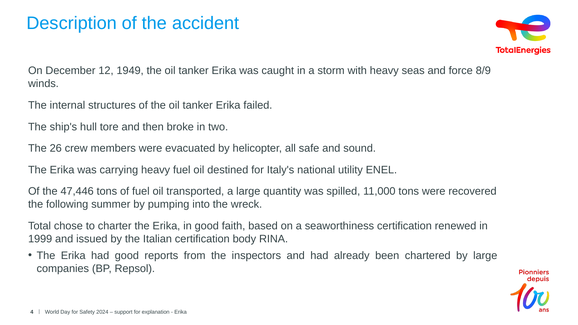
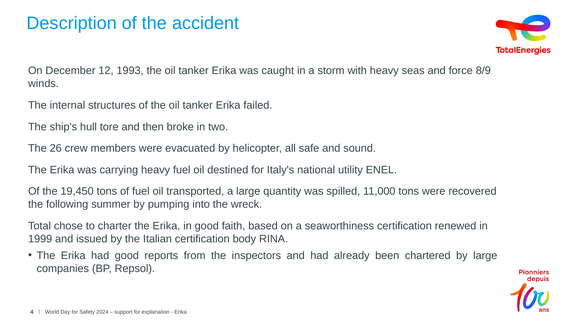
1949: 1949 -> 1993 (130, 71)
47,446: 47,446 -> 19,450 (77, 191)
